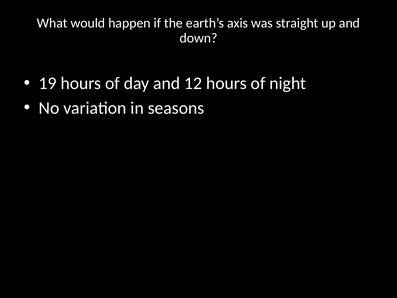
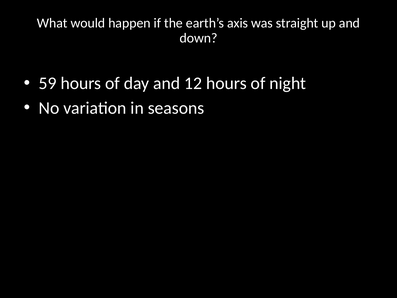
19: 19 -> 59 (48, 83)
